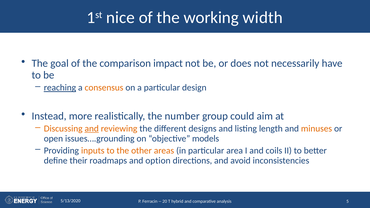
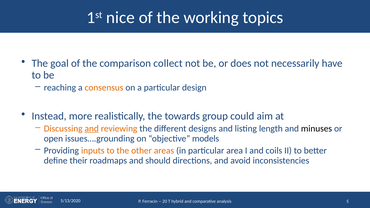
width: width -> topics (263, 18)
impact: impact -> collect (168, 63)
reaching underline: present -> none (60, 88)
number: number -> towards (182, 116)
minuses colour: orange -> black (317, 129)
option: option -> should (158, 161)
